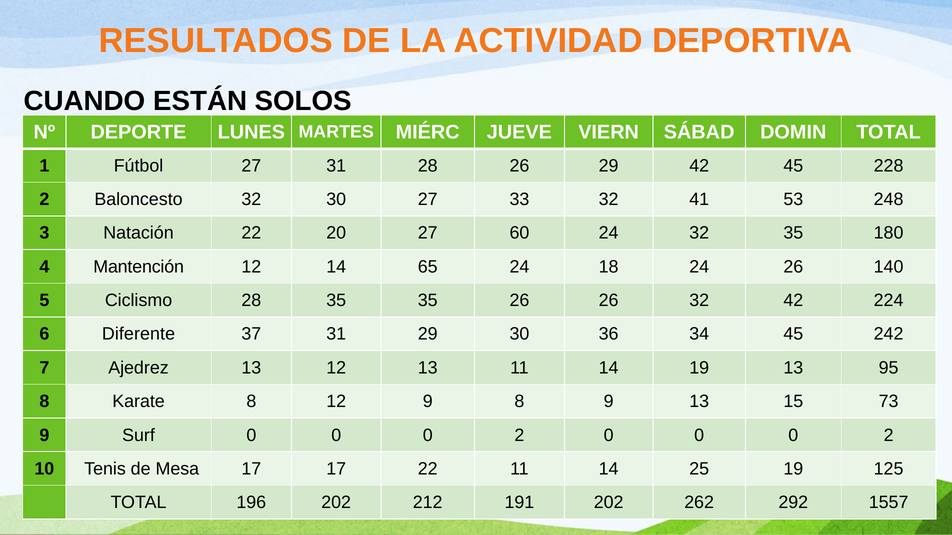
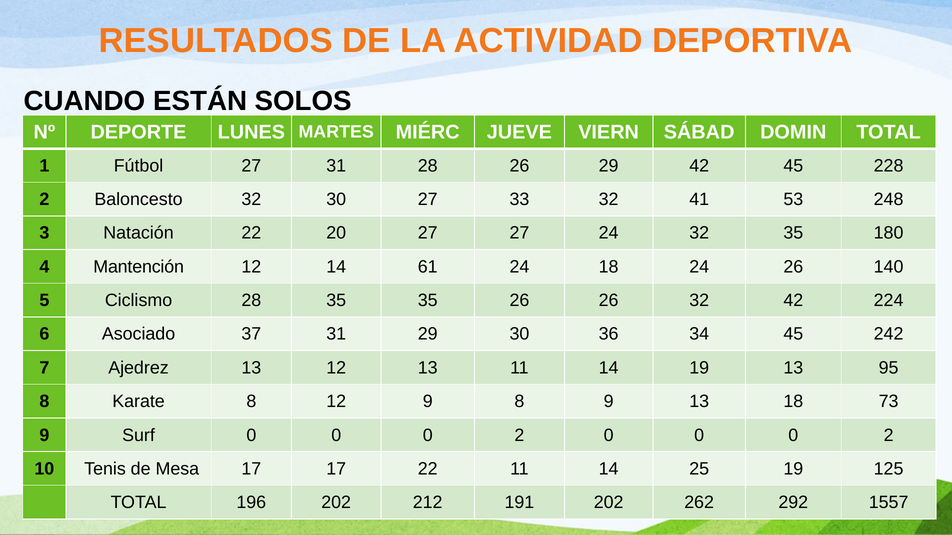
27 60: 60 -> 27 (519, 233)
65: 65 -> 61 (428, 267)
Diferente: Diferente -> Asociado (139, 334)
13 15: 15 -> 18 (793, 402)
